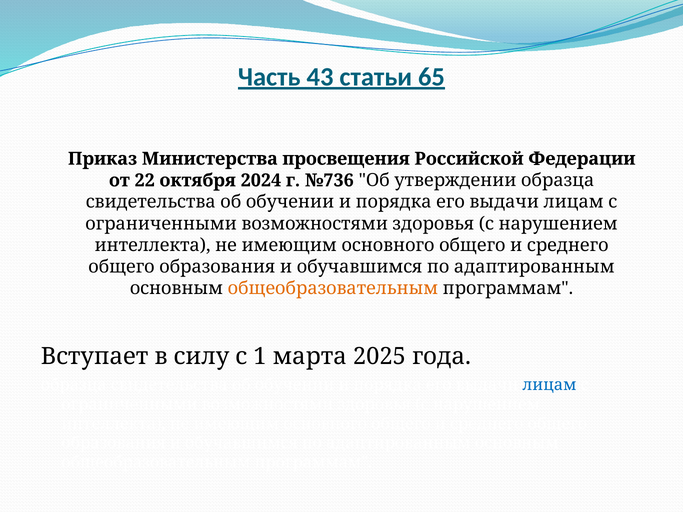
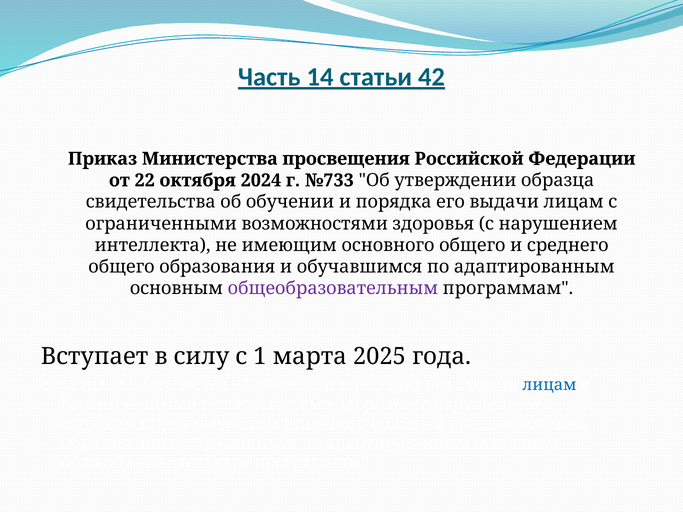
43: 43 -> 14 (320, 77)
65: 65 -> 42 (431, 77)
№736: №736 -> №733 (329, 180)
общеобразовательным colour: orange -> purple (333, 289)
